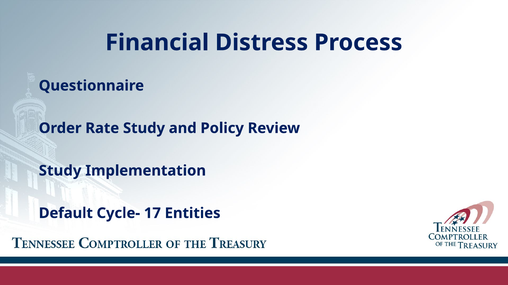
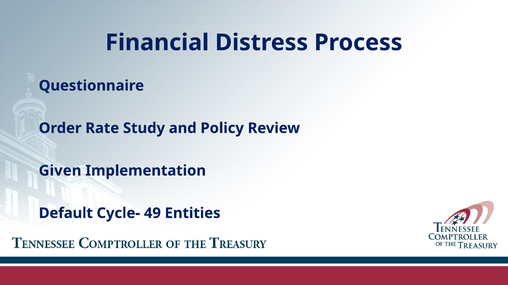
Study: Study -> Given (60, 171)
17: 17 -> 49 (152, 214)
